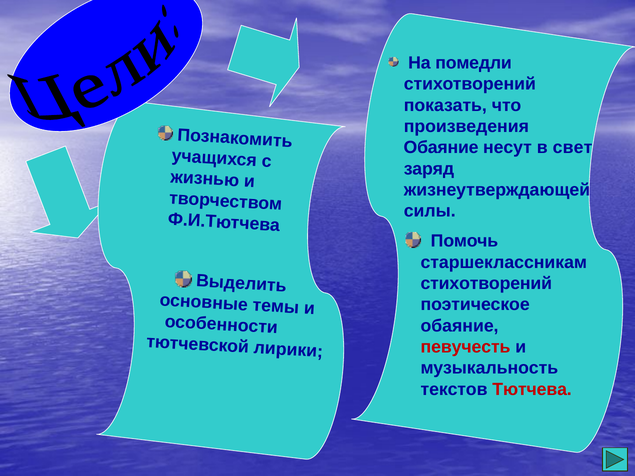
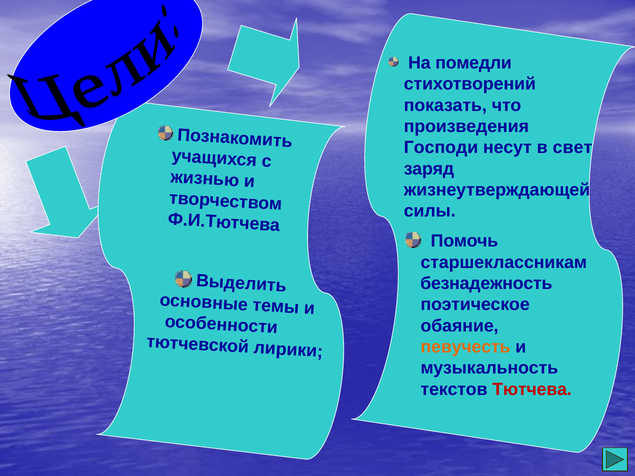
Обаяние: Обаяние -> Господи (441, 148)
стихотворений: стихотворений -> безнадежность (486, 284)
певучесть colour: red -> orange (466, 347)
